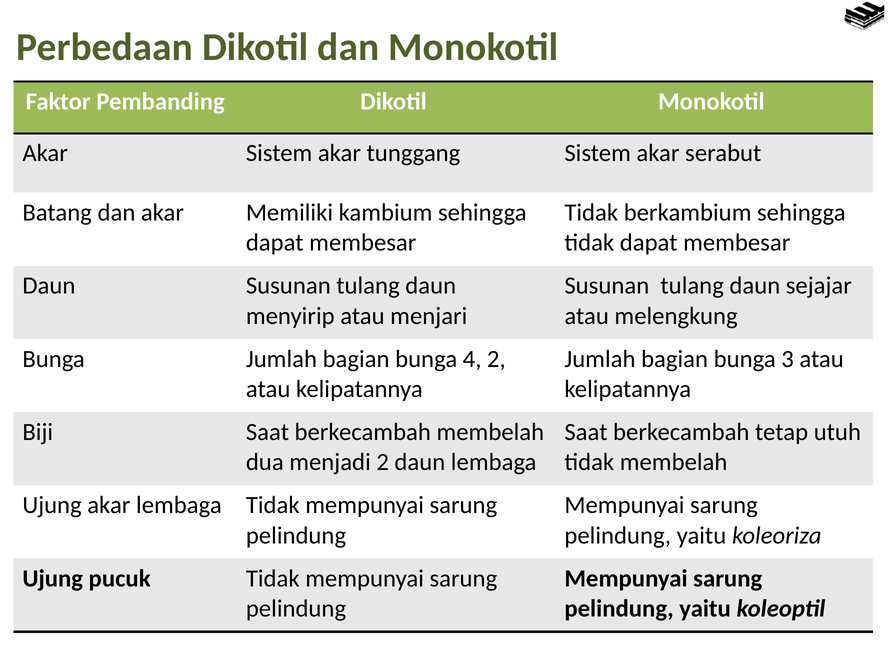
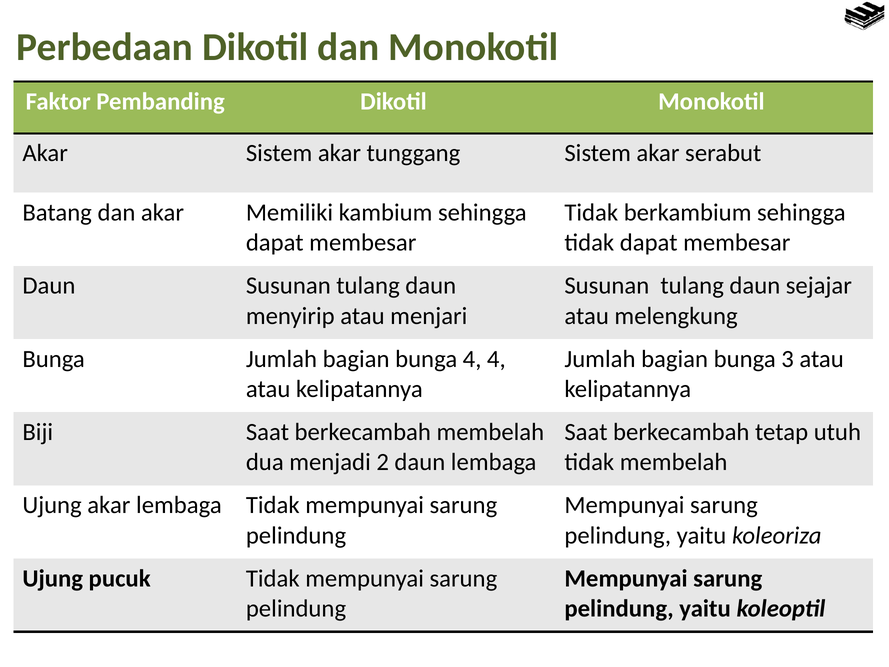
4 2: 2 -> 4 (496, 359)
